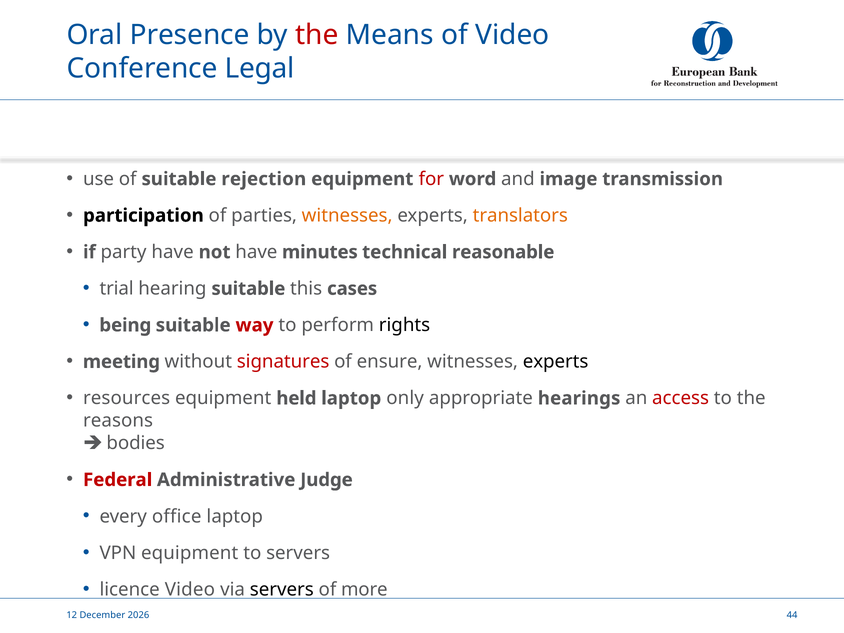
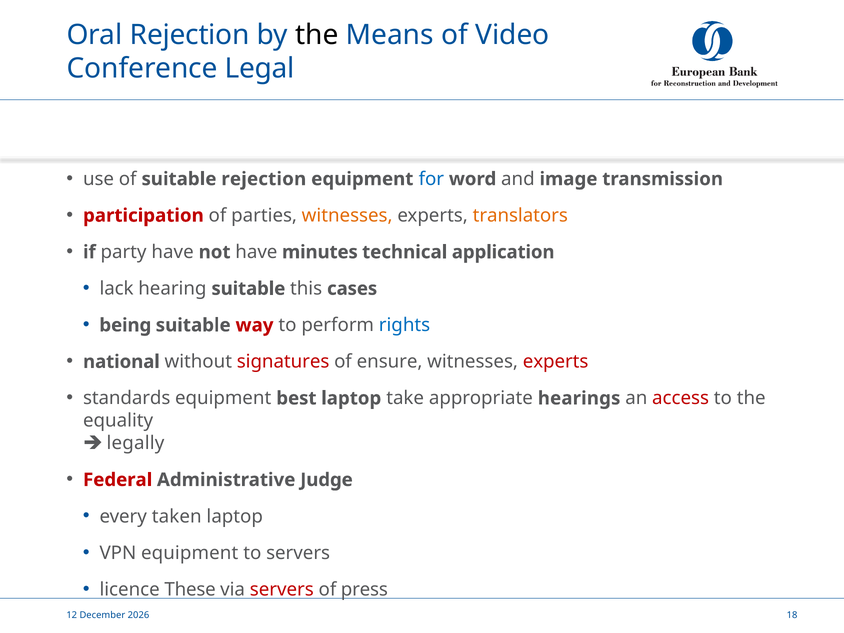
Oral Presence: Presence -> Rejection (190, 35)
the colour: red -> black (317, 35)
for colour: red -> blue (431, 179)
participation colour: black -> red (143, 216)
reasonable: reasonable -> application (503, 252)
trial: trial -> lack (117, 289)
rights colour: black -> blue (405, 325)
meeting: meeting -> national (121, 362)
experts colour: black -> red (556, 362)
resources: resources -> standards (127, 398)
held: held -> best (296, 398)
only: only -> take (405, 398)
reasons: reasons -> equality (118, 421)
bodies: bodies -> legally (135, 443)
office: office -> taken (177, 516)
licence Video: Video -> These (190, 590)
servers colour: black -> red (282, 590)
more: more -> press (364, 590)
44: 44 -> 18 (792, 615)
